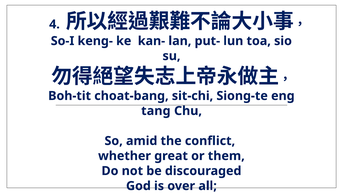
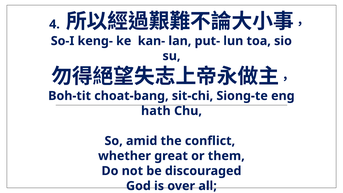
tang: tang -> hath (156, 111)
